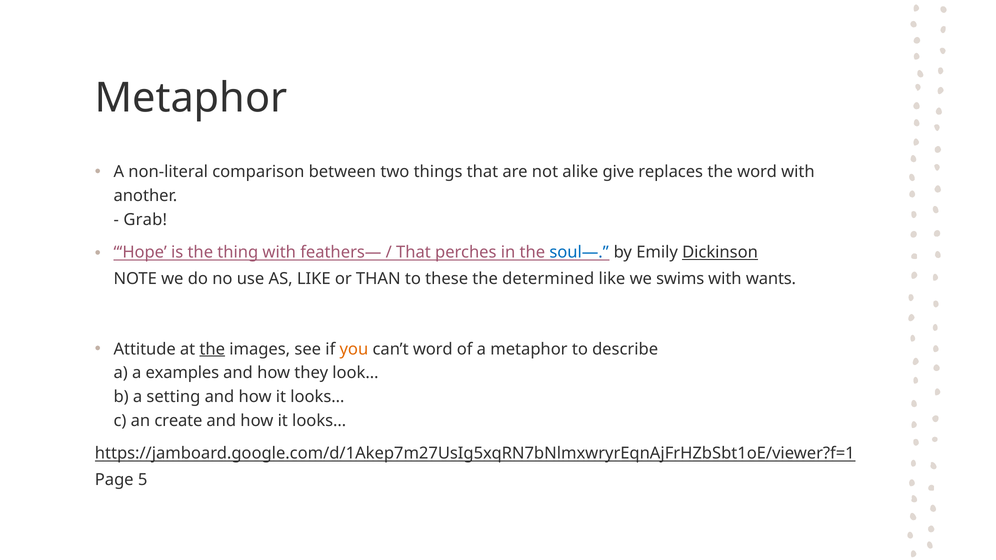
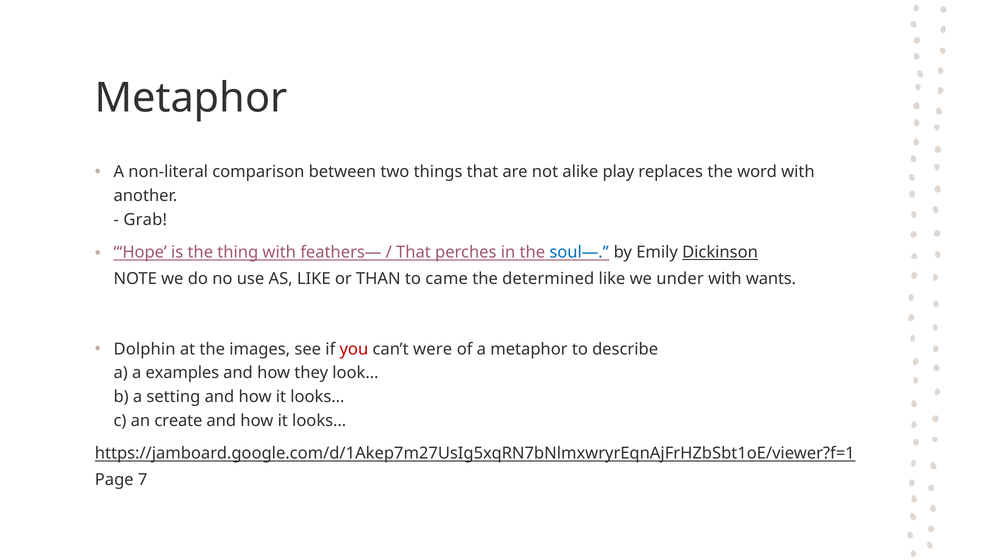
give: give -> play (618, 172)
these: these -> came (447, 279)
swims: swims -> under (680, 279)
Attitude: Attitude -> Dolphin (145, 349)
the underline: present -> none (212, 349)
you colour: orange -> red (354, 349)
can’t word: word -> were (433, 349)
5: 5 -> 7 (143, 480)
